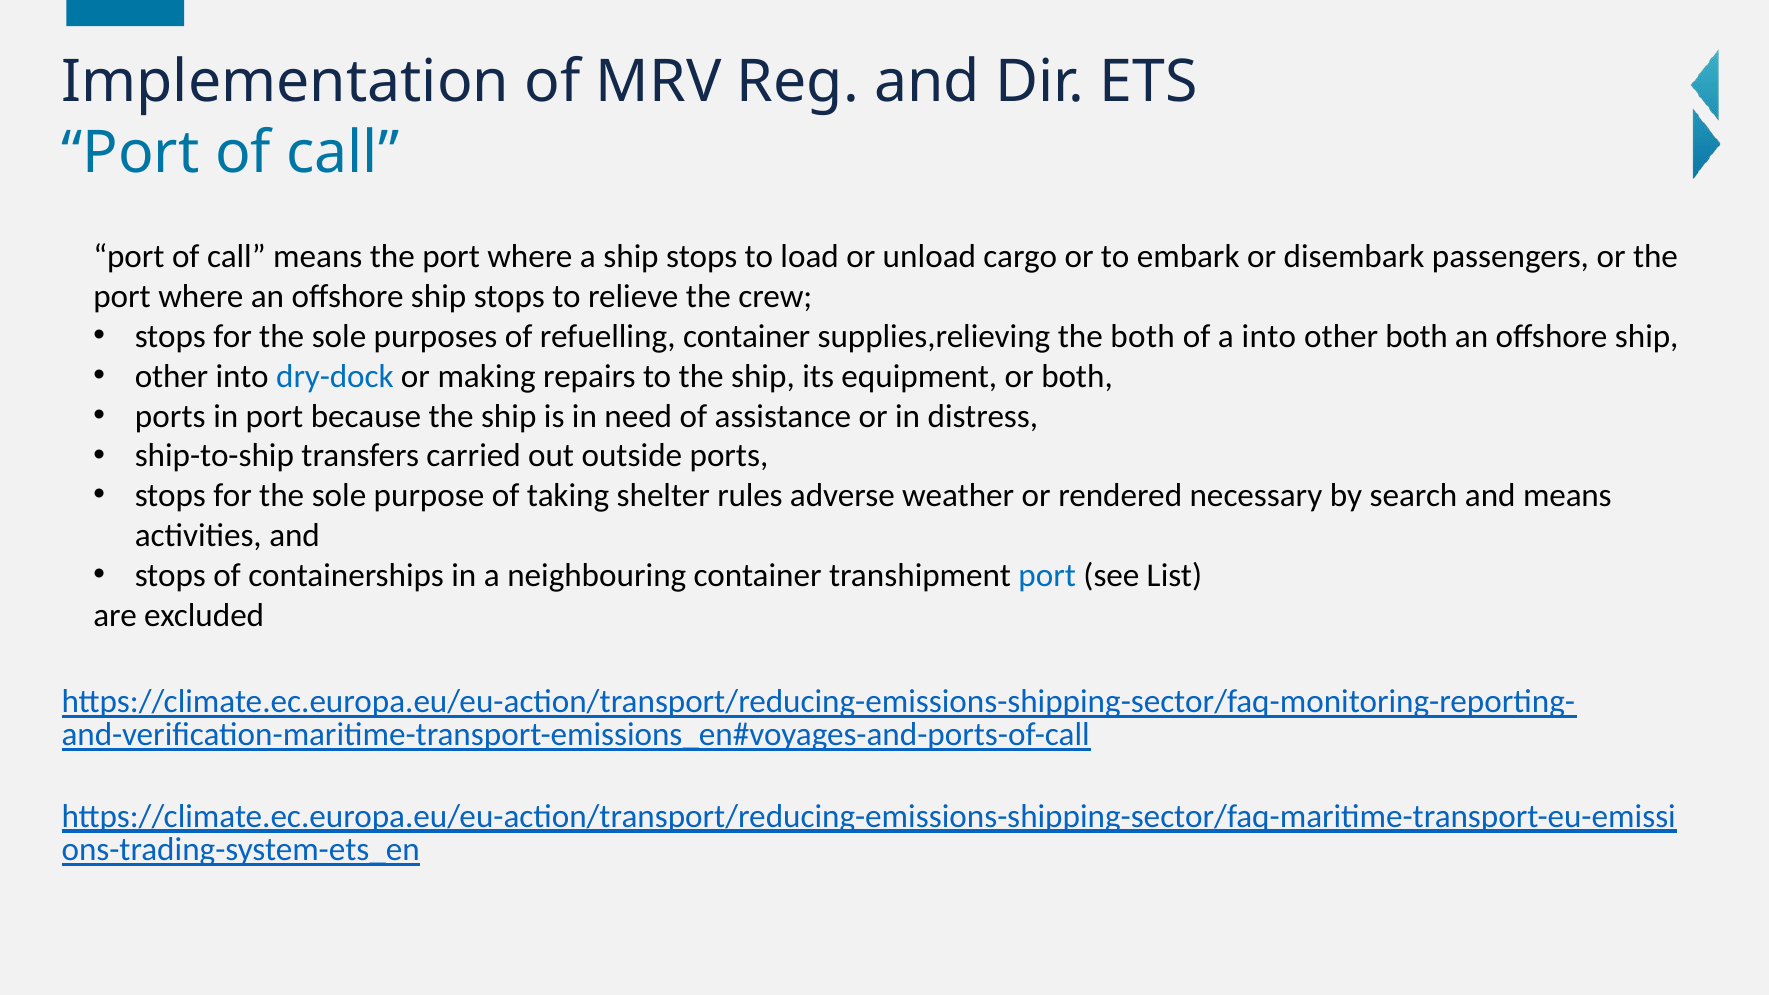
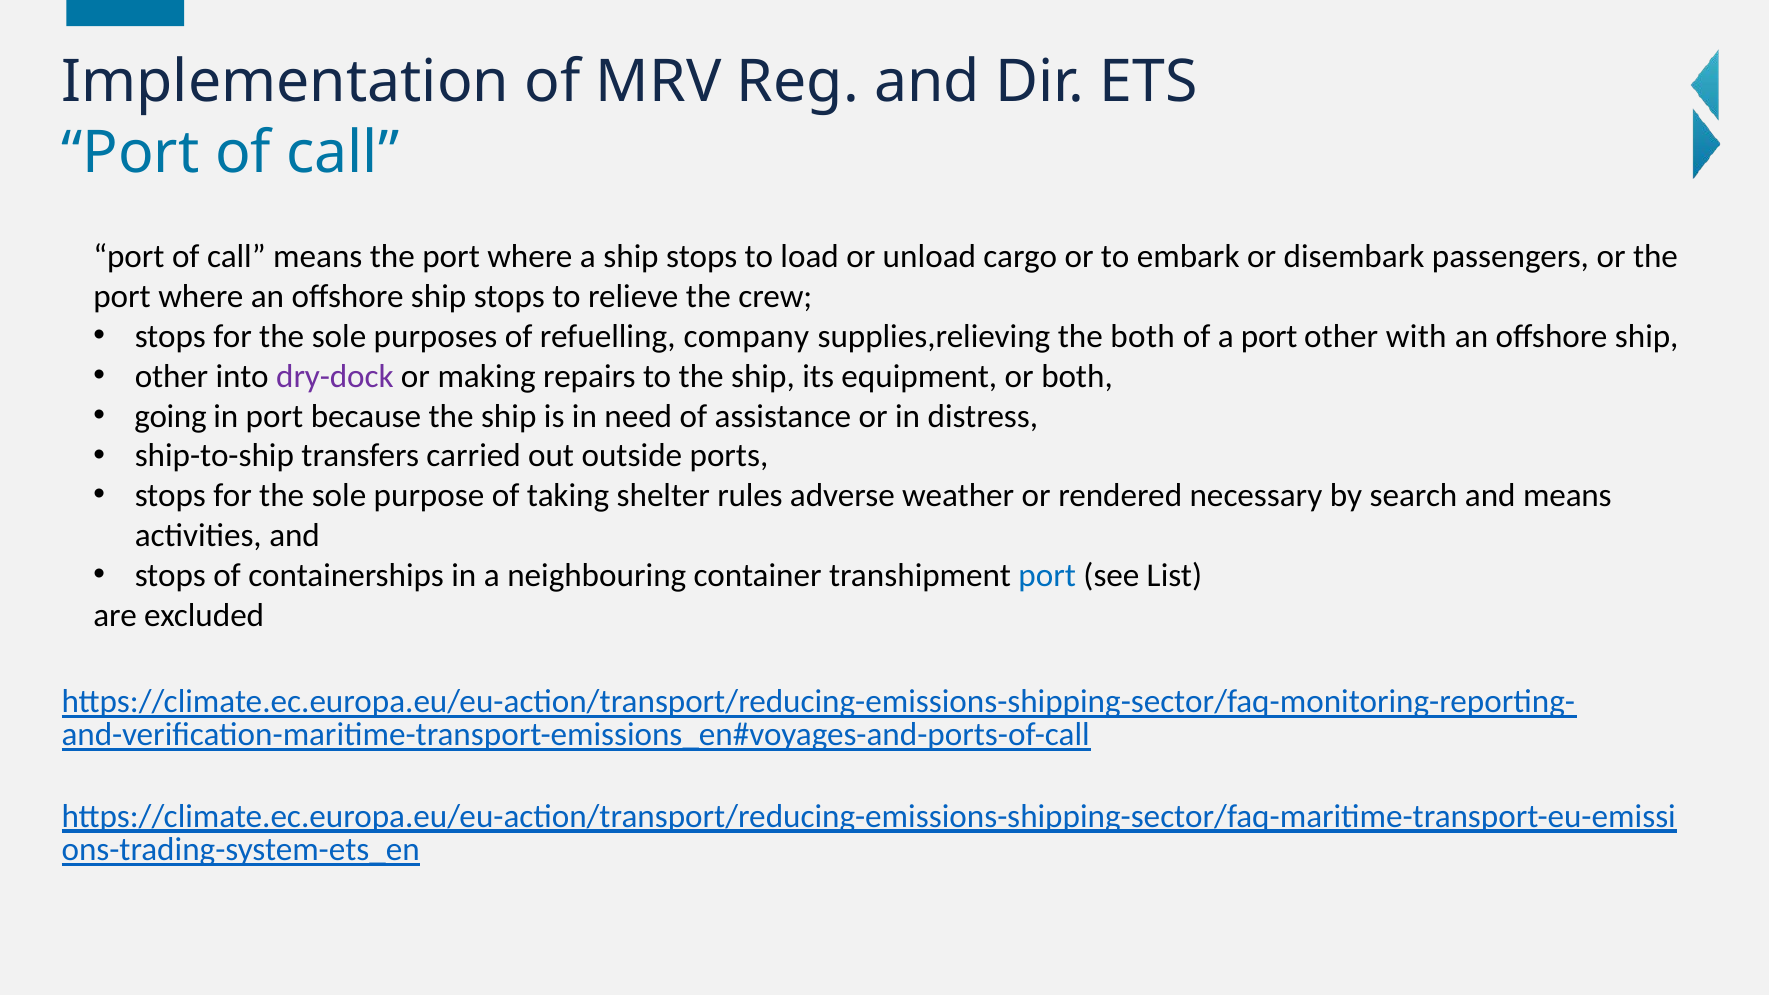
refuelling container: container -> company (746, 337)
a into: into -> port (1269, 337)
other both: both -> with (1416, 337)
dry-dock colour: blue -> purple (335, 376)
ports: ports -> going (170, 416)
